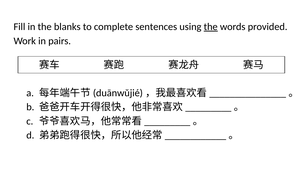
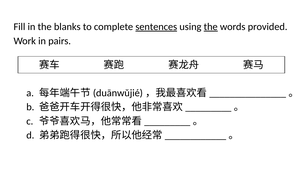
sentences underline: none -> present (156, 27)
